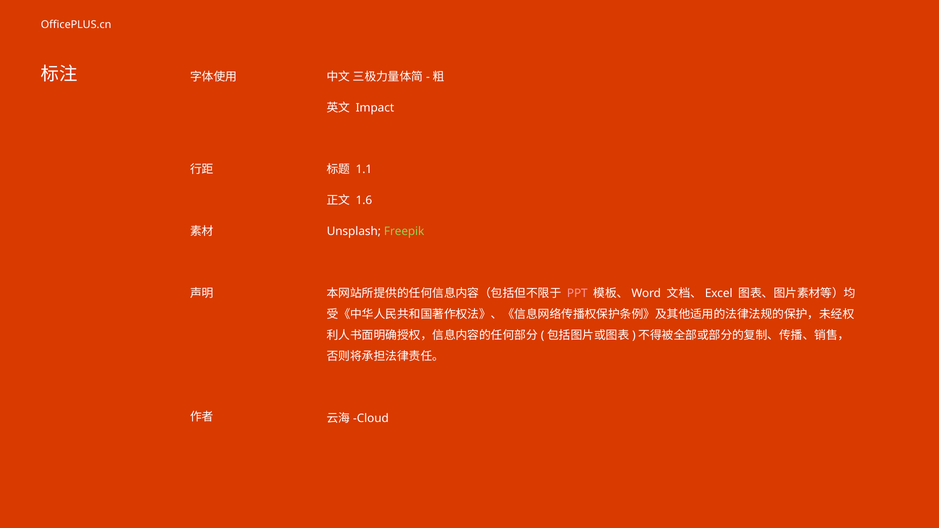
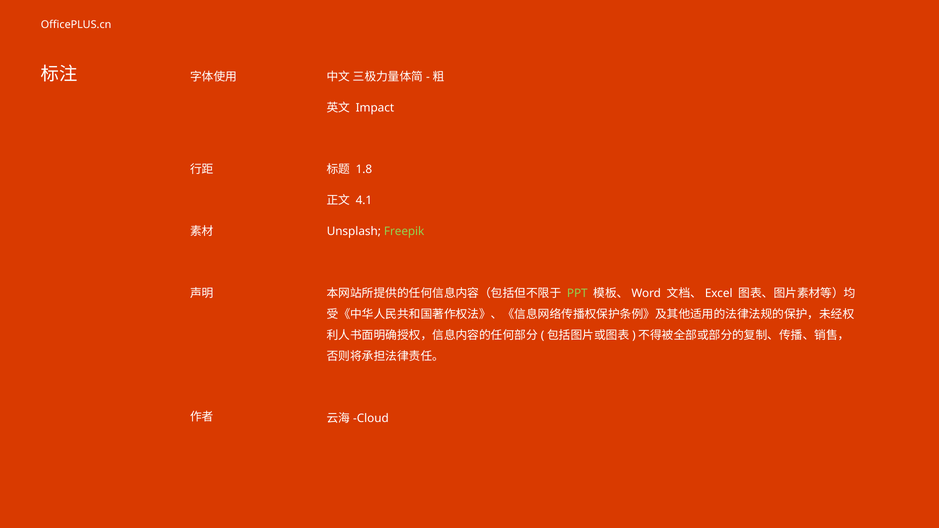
1.1: 1.1 -> 1.8 (364, 170)
1.6: 1.6 -> 4.1 (364, 201)
PPT colour: pink -> light green (577, 293)
